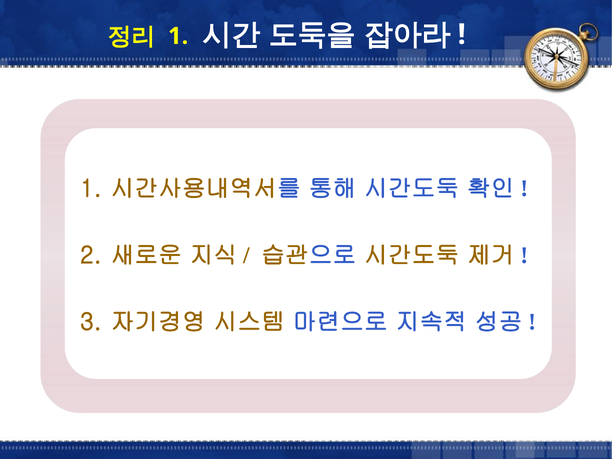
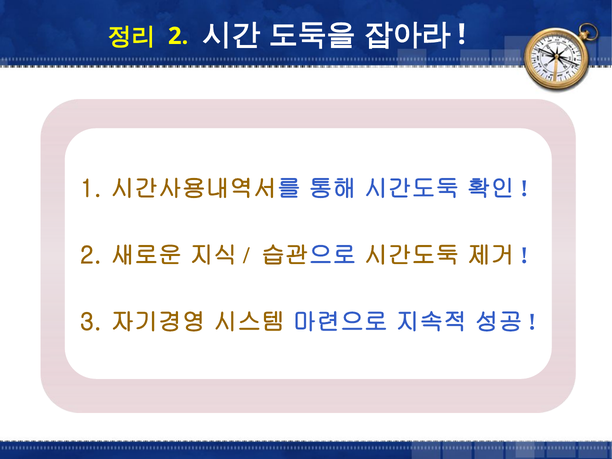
1: 1 -> 2 (178, 36)
